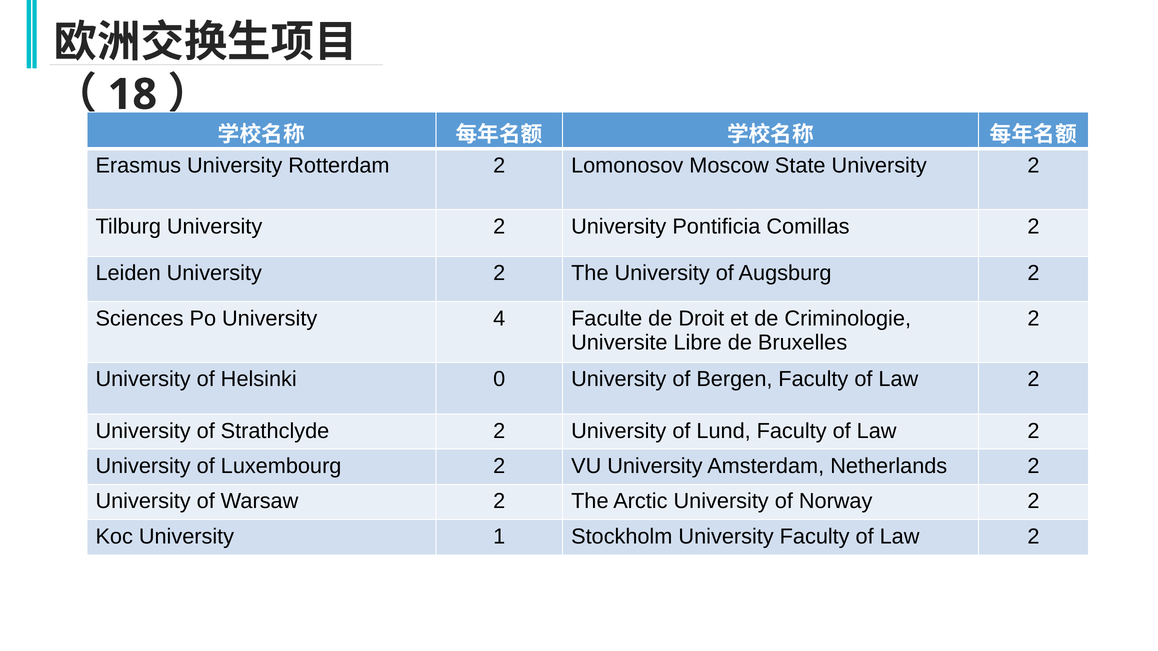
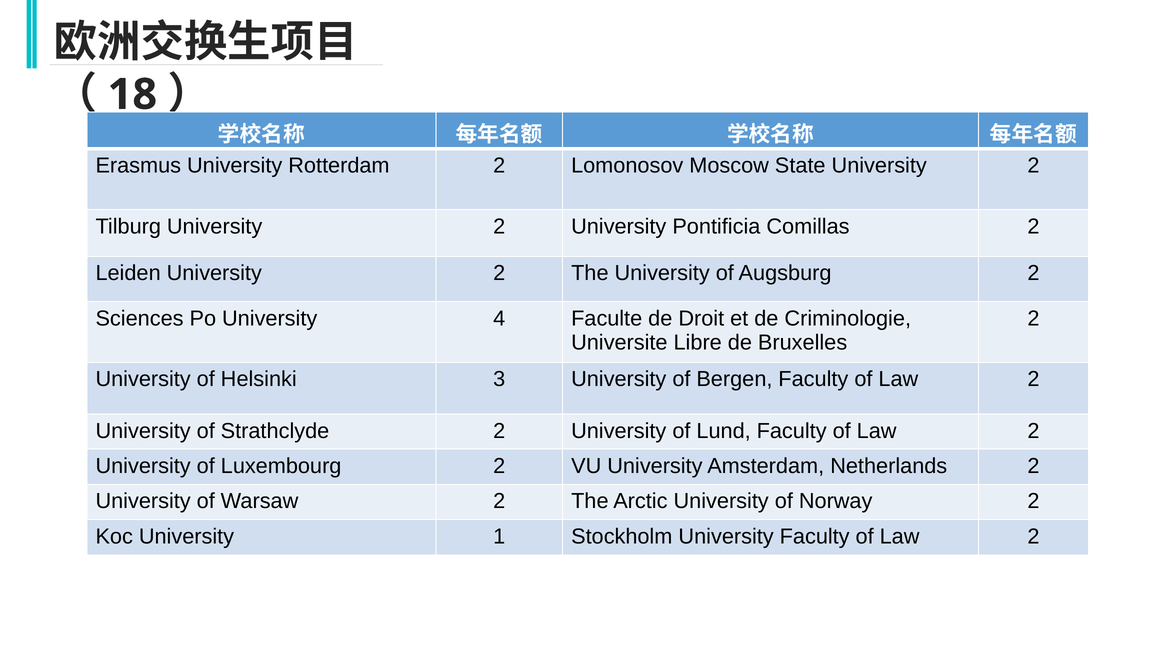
0: 0 -> 3 (499, 379)
